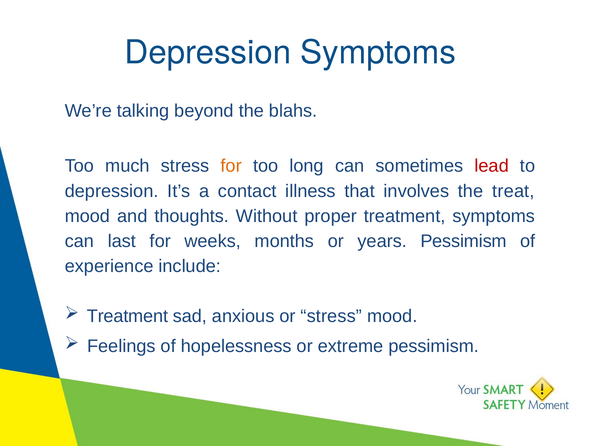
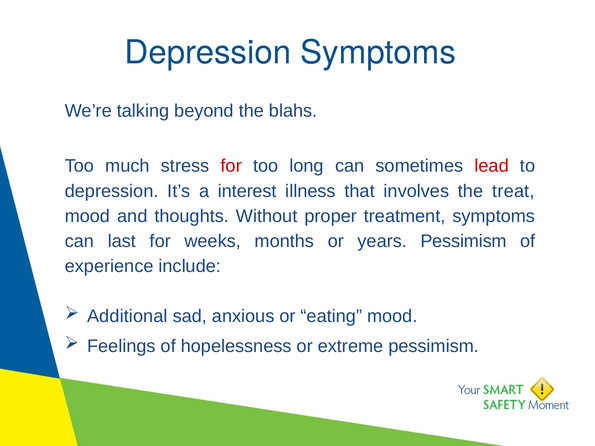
for colour: orange -> red (231, 166)
contact: contact -> interest (247, 191)
Treatment: Treatment -> Additional (127, 316)
or stress: stress -> eating (331, 316)
